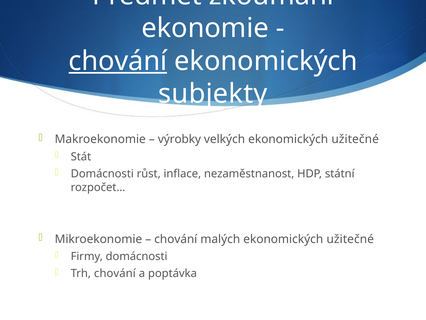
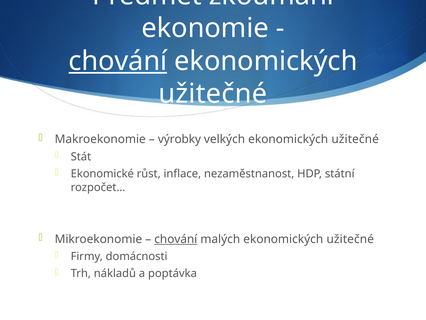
subjekty: subjekty -> užitečné (213, 94)
Domácnosti: Domácnosti -> Ekonomické (102, 174)
chování underline: none -> present (176, 239)
Trh chování: chování -> nákladů (115, 273)
